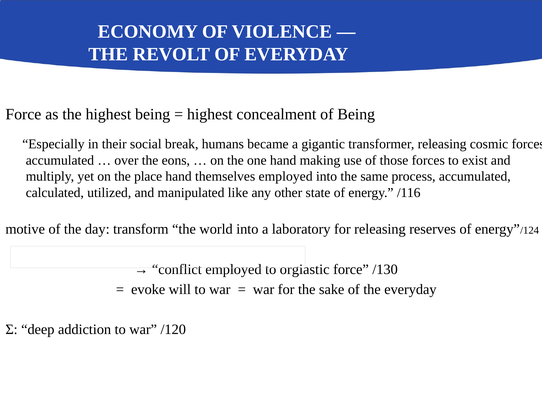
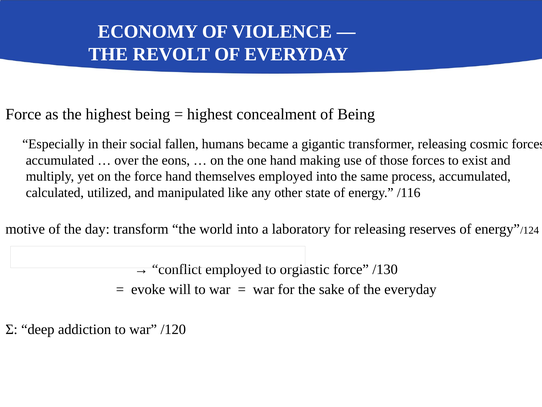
break: break -> fallen (182, 144)
the place: place -> force (148, 176)
